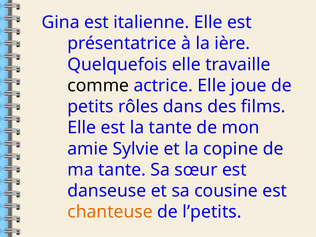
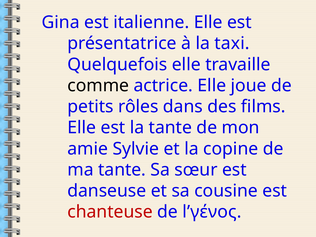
ière: ière -> taxi (232, 43)
chanteuse colour: orange -> red (110, 212)
l’petits: l’petits -> l’γένος (212, 212)
